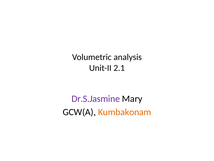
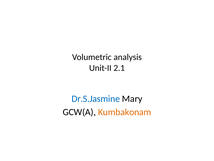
Dr.S.Jasmine colour: purple -> blue (96, 98)
